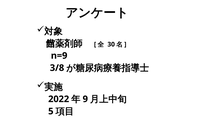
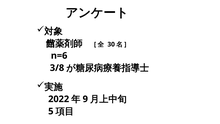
n=9: n=9 -> n=6 (59, 56)
